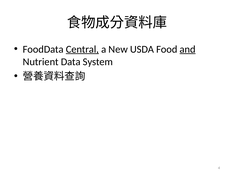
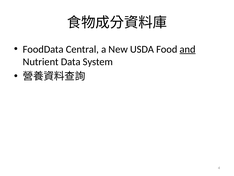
Central underline: present -> none (82, 49)
